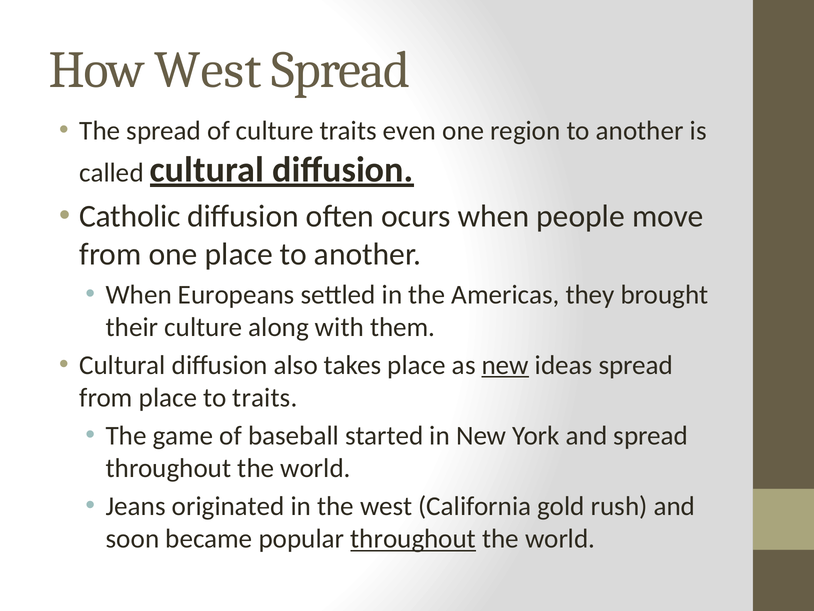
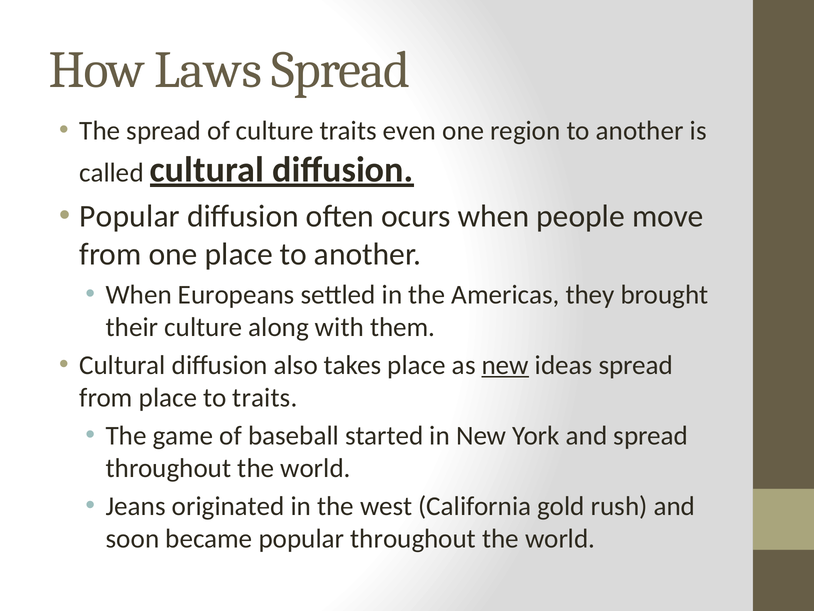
How West: West -> Laws (208, 70)
Catholic: Catholic -> Popular (130, 216)
throughout underline: present -> none (413, 539)
